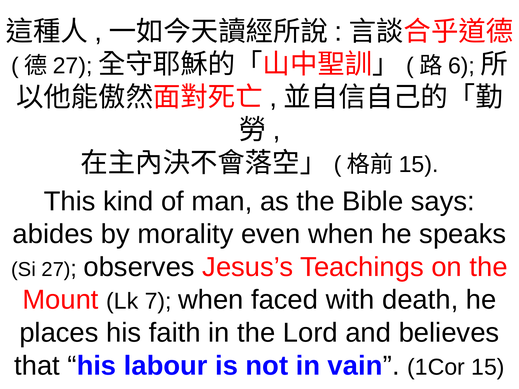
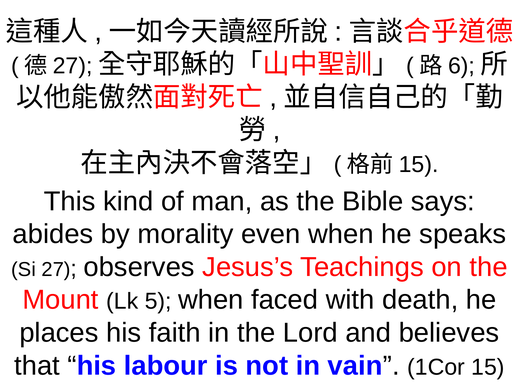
7: 7 -> 5 (158, 302)
